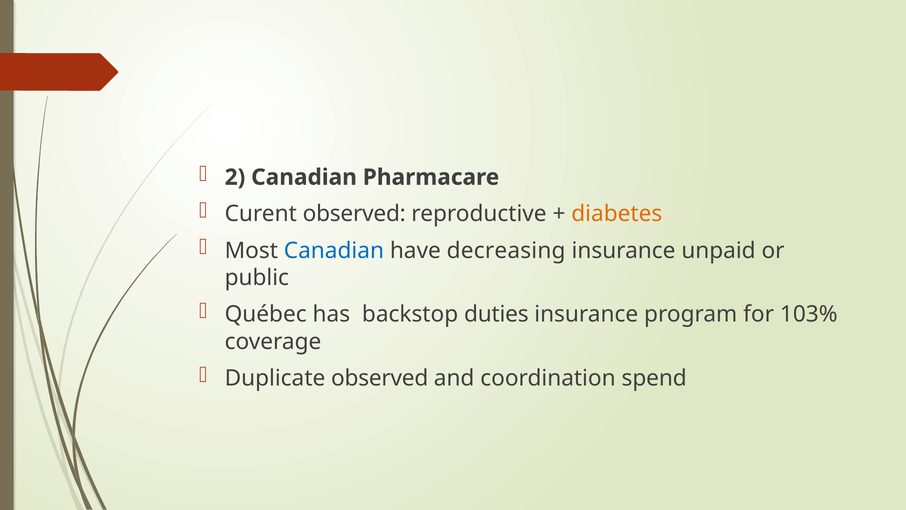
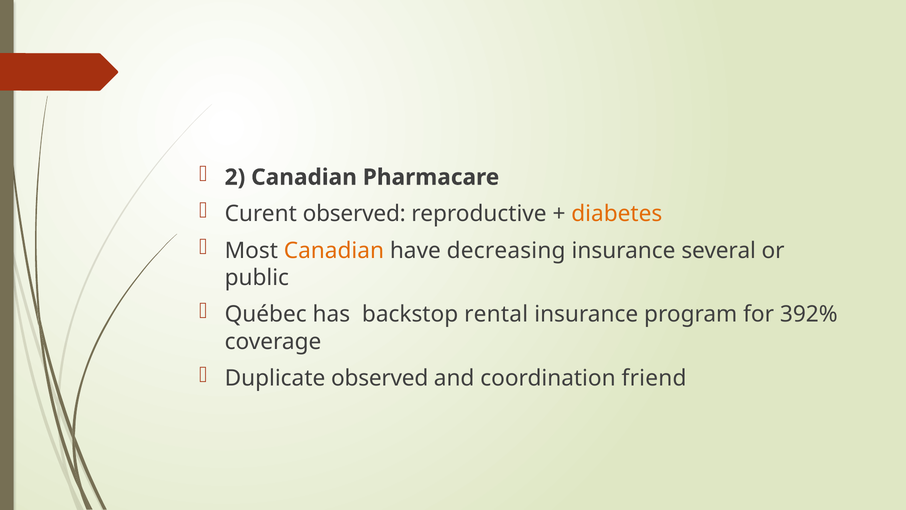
Canadian colour: blue -> orange (334, 250)
unpaid: unpaid -> several (719, 250)
duties: duties -> rental (496, 314)
103%: 103% -> 392% (809, 314)
spend: spend -> friend (654, 378)
